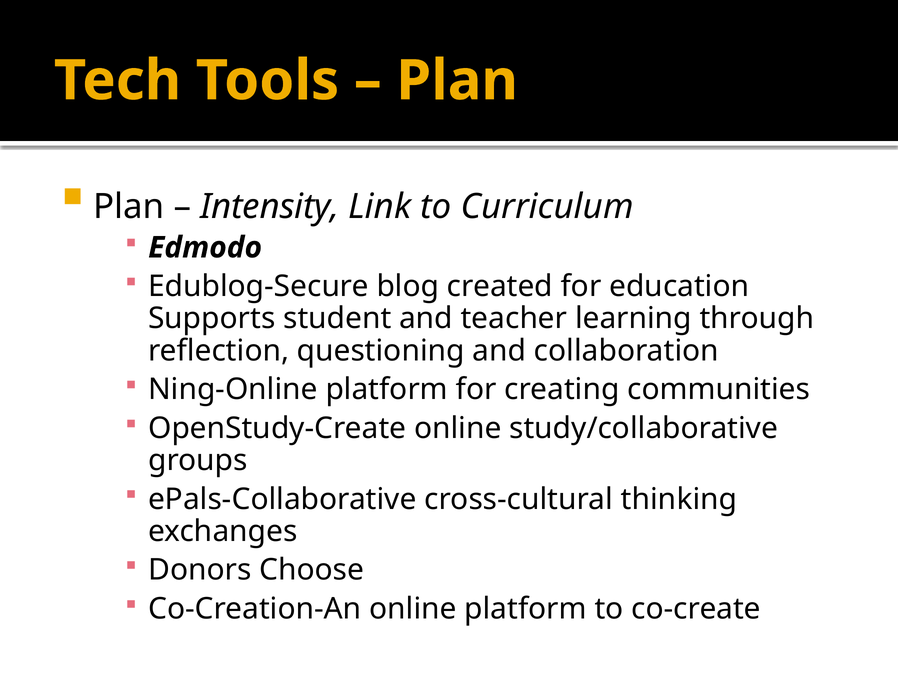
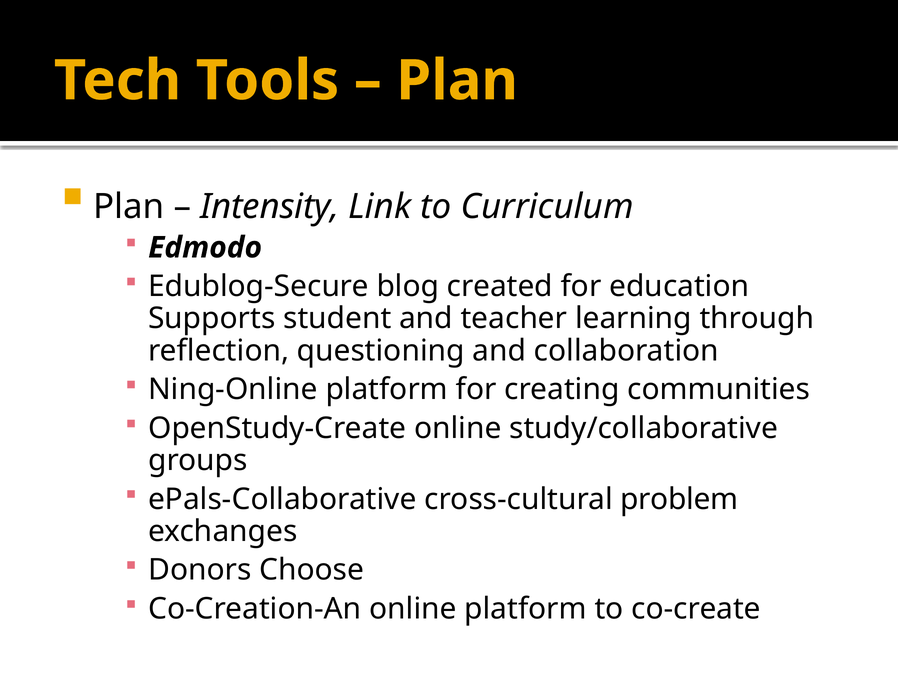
thinking: thinking -> problem (679, 499)
